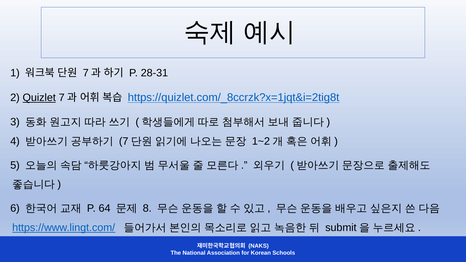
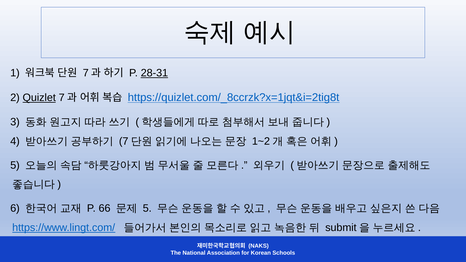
28-31 underline: none -> present (154, 73)
64: 64 -> 66 (105, 209)
8: 8 -> 5 (147, 209)
